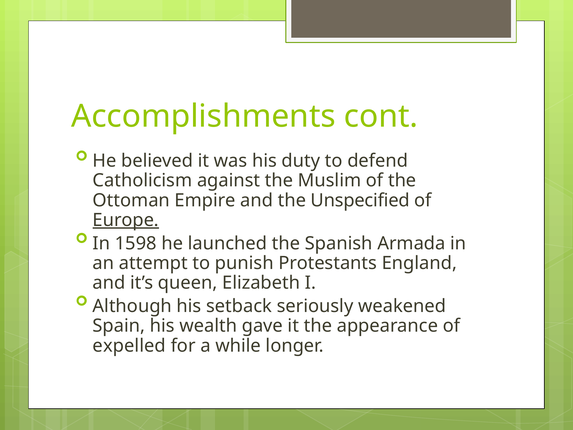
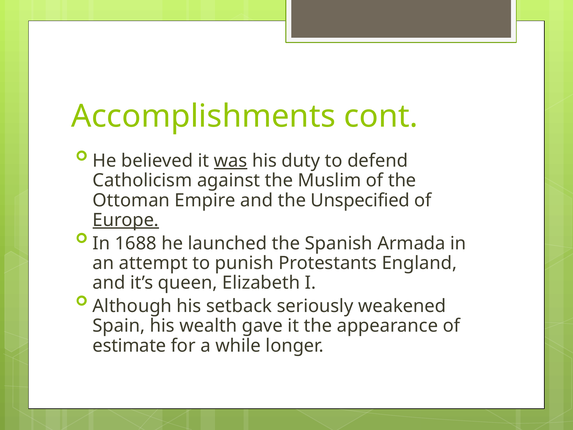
was underline: none -> present (231, 161)
1598: 1598 -> 1688 (136, 243)
expelled: expelled -> estimate (129, 345)
